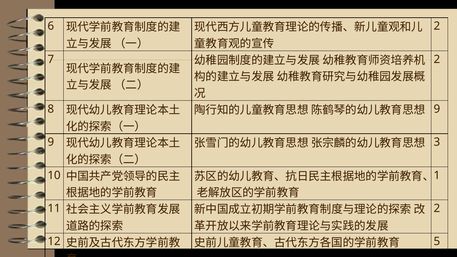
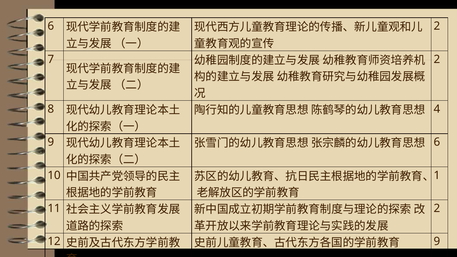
9: 9 -> 4 (437, 109)
3: 3 -> 6 (437, 142)
5: 5 -> 9 (437, 242)
